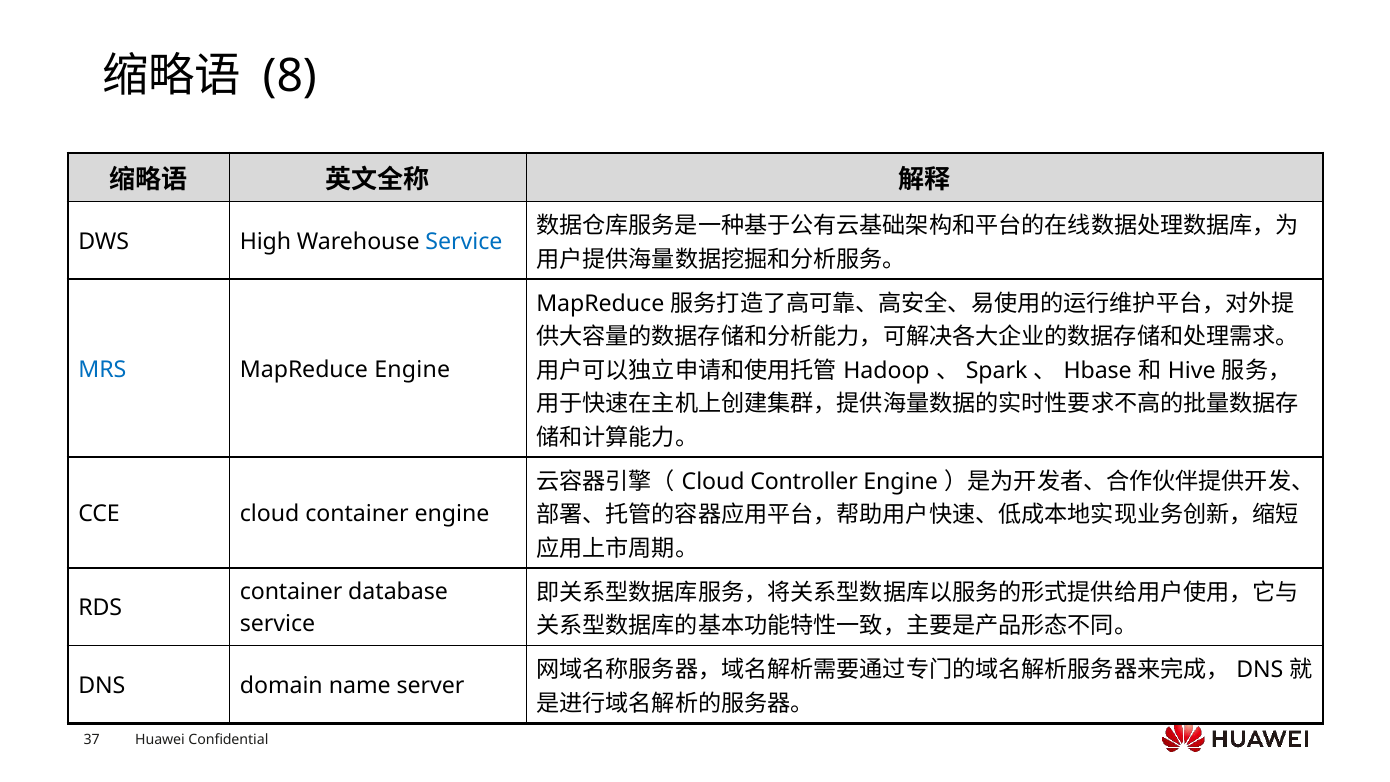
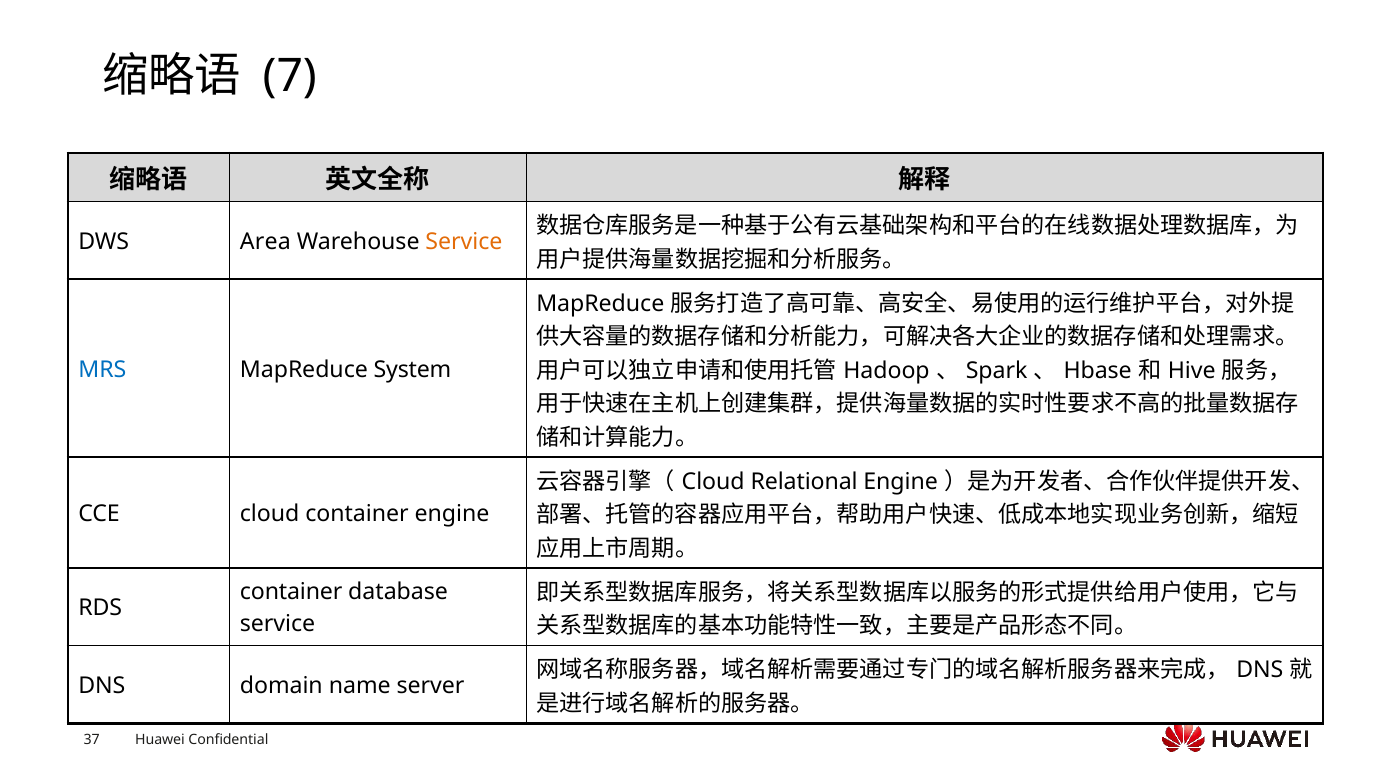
8: 8 -> 7 (290, 76)
High: High -> Area (265, 242)
Service colour: blue -> orange (464, 242)
MapReduce Engine: Engine -> System (412, 369)
Controller: Controller -> Relational (804, 481)
